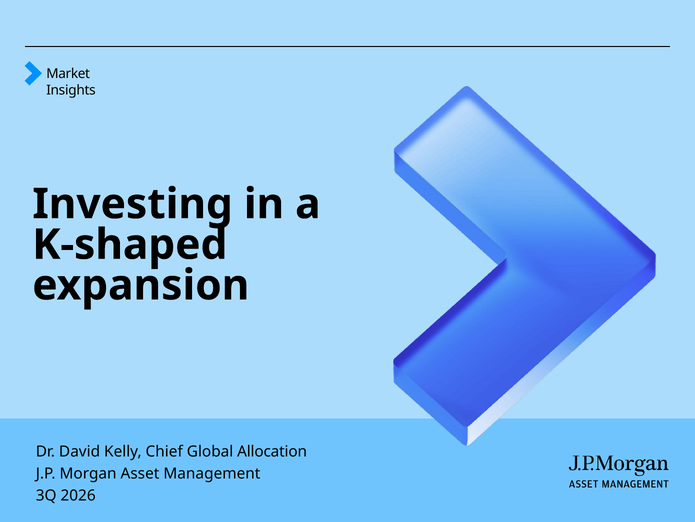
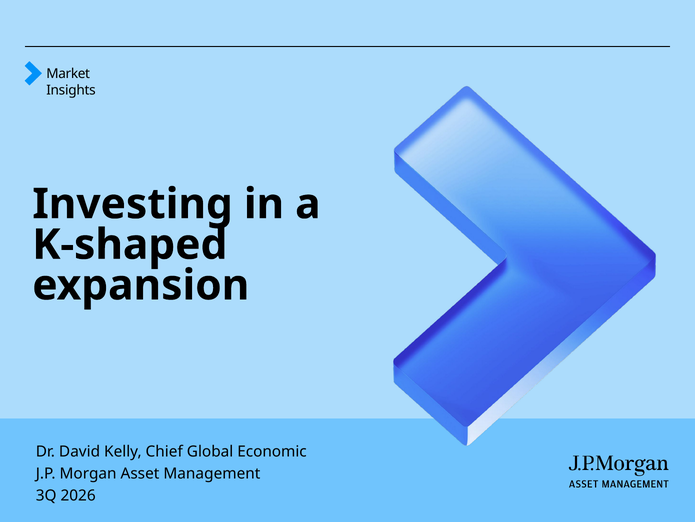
Allocation: Allocation -> Economic (272, 451)
